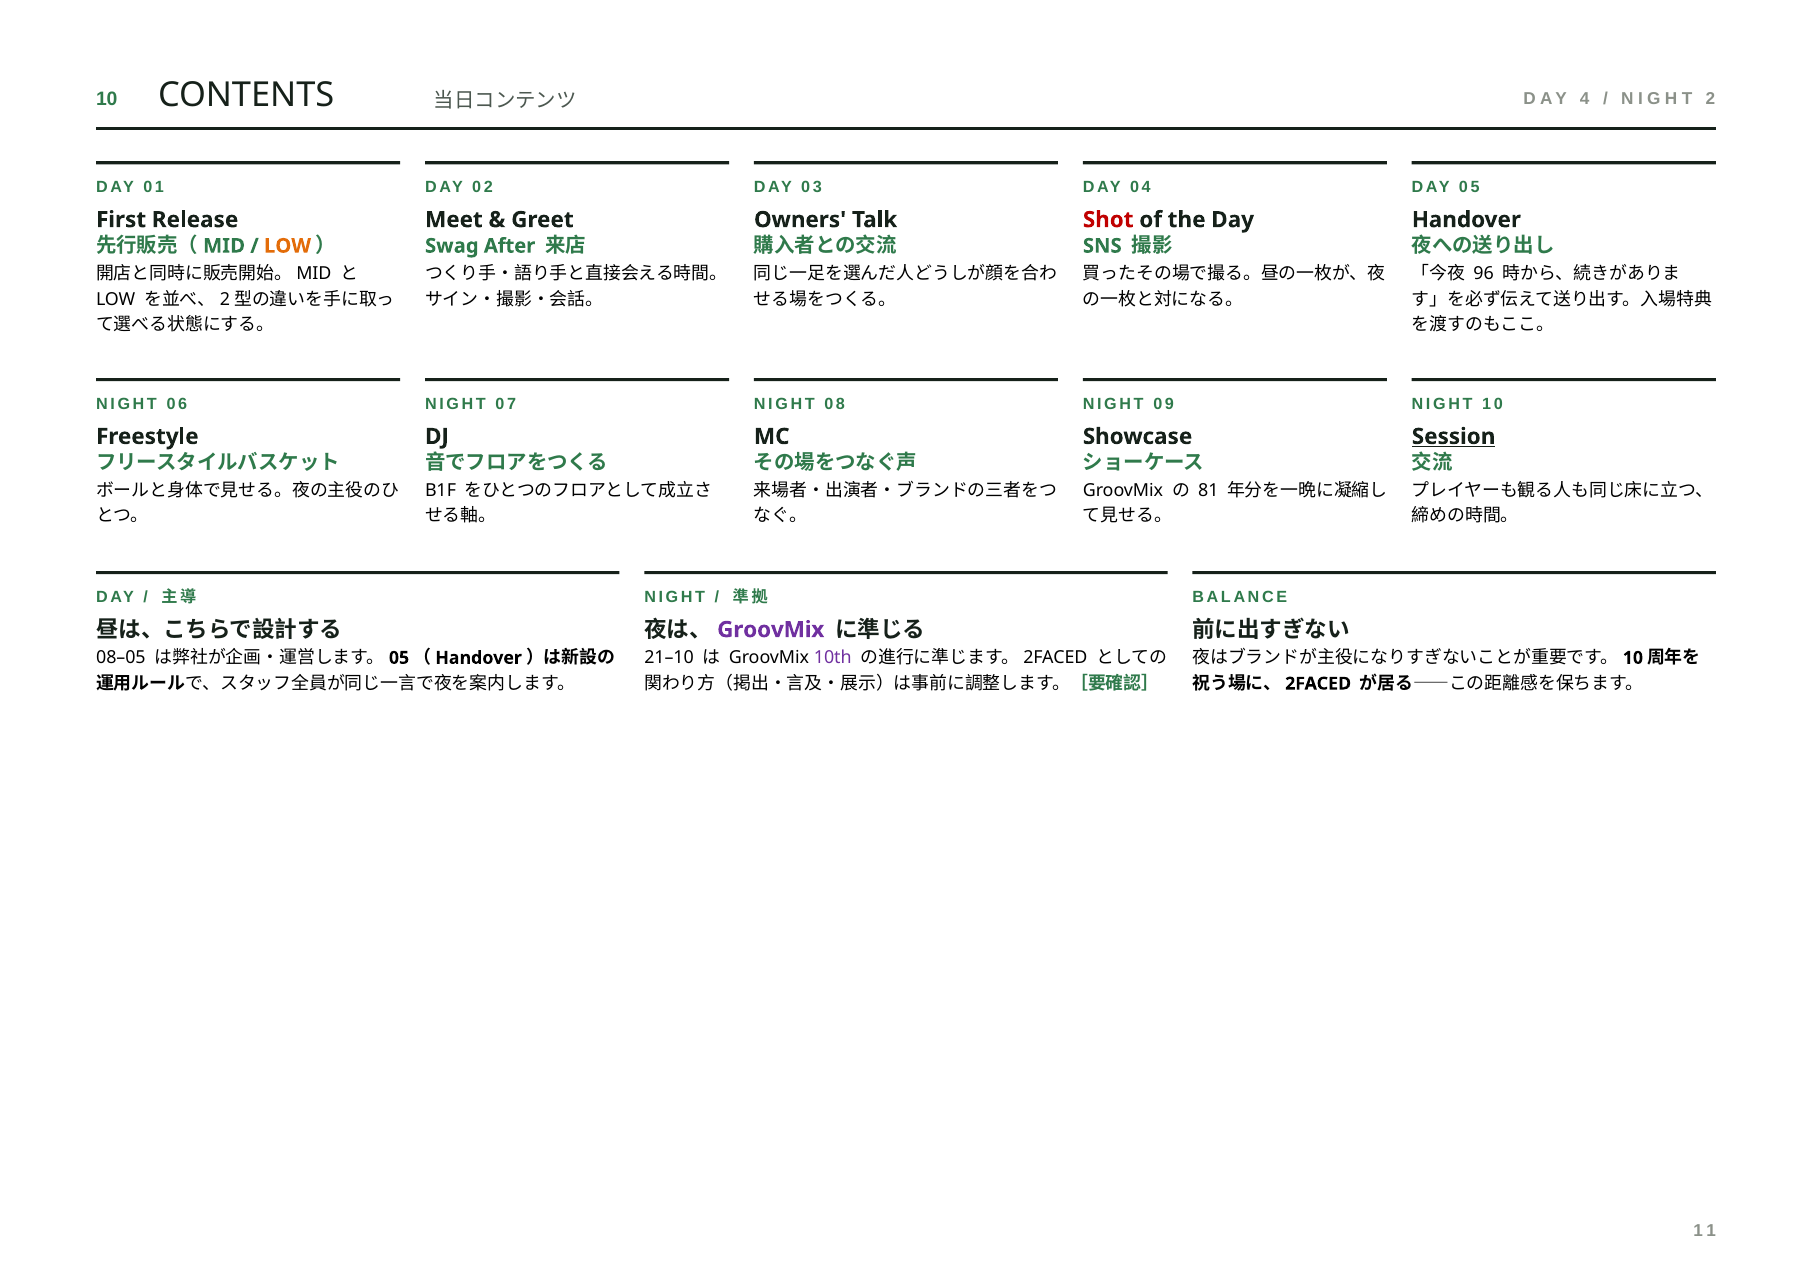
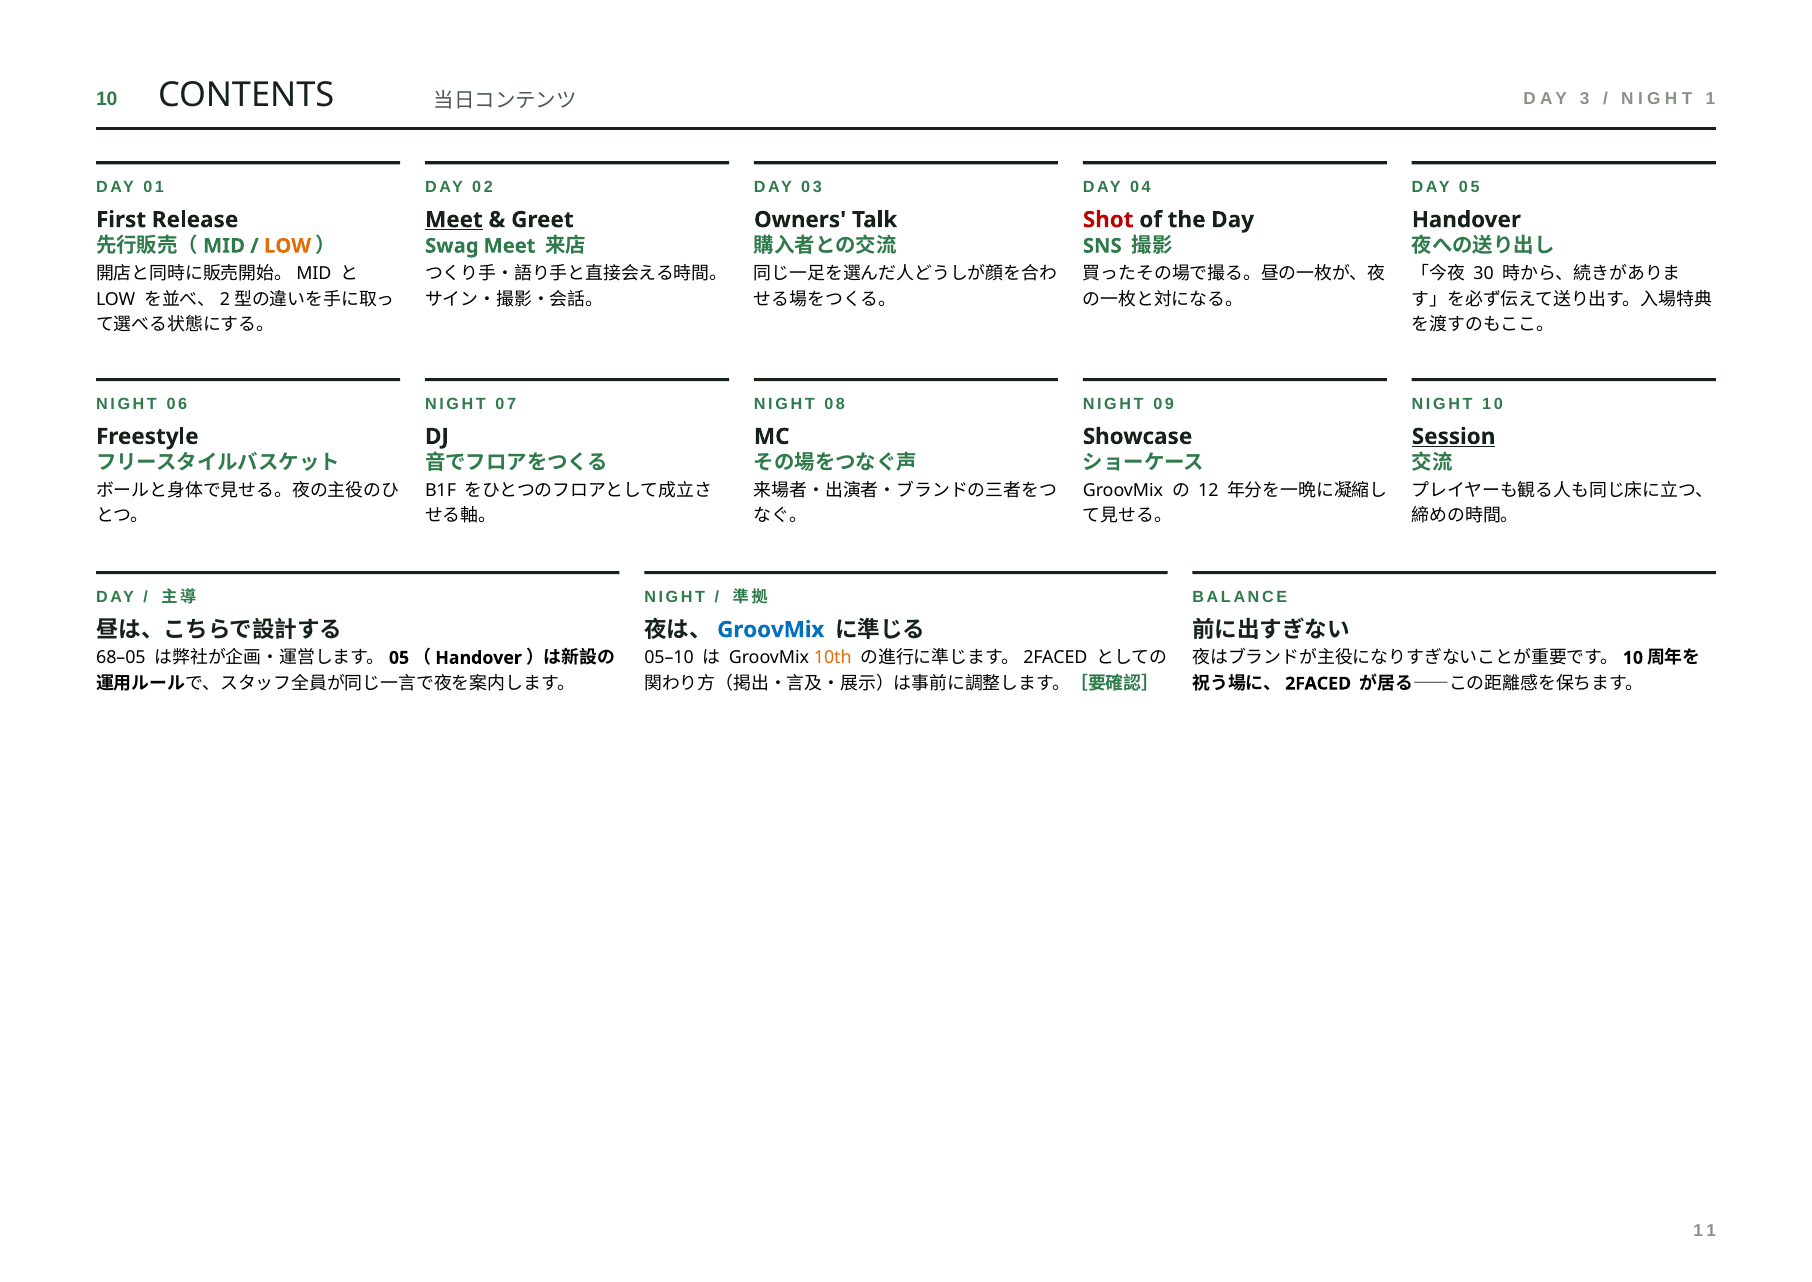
4: 4 -> 3 (1585, 99)
2: 2 -> 1 (1710, 99)
Meet underline: none -> present (454, 220)
Swag After: After -> Meet (510, 246)
96: 96 -> 30 (1484, 273)
81: 81 -> 12 (1208, 490)
GroovMix colour: purple -> blue (771, 630)
08–05: 08–05 -> 68–05 (121, 658)
21–10: 21–10 -> 05–10 (669, 658)
10th colour: purple -> orange (833, 658)
